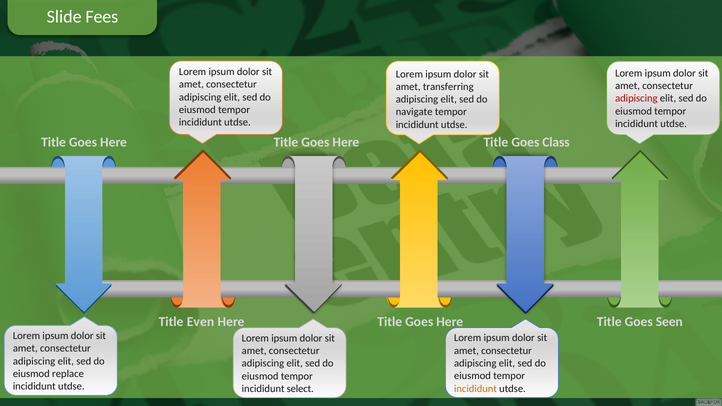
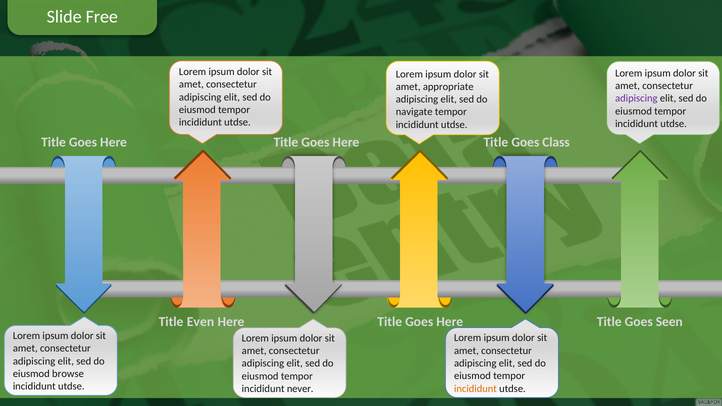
Fees: Fees -> Free (102, 17)
transferring: transferring -> appropriate (448, 87)
adipiscing colour: red -> purple (636, 98)
replace: replace -> browse (68, 374)
select: select -> never (300, 389)
